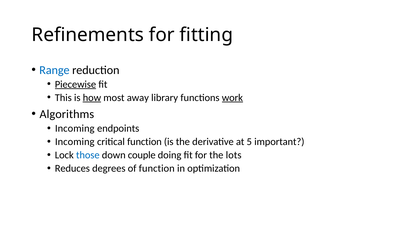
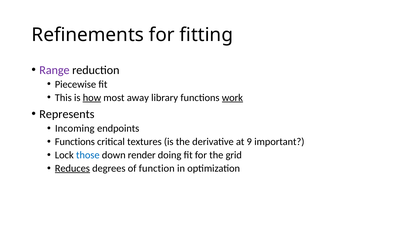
Range colour: blue -> purple (54, 70)
Piecewise underline: present -> none (75, 84)
Algorithms: Algorithms -> Represents (67, 114)
Incoming: Incoming -> Functions (75, 142)
critical function: function -> textures (144, 142)
5: 5 -> 9 (249, 142)
couple: couple -> render (142, 155)
lots: lots -> grid (234, 155)
Reduces underline: none -> present (72, 168)
